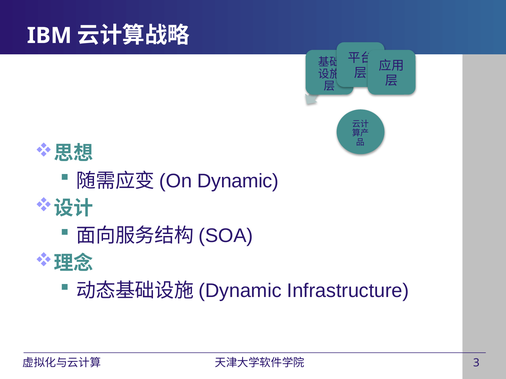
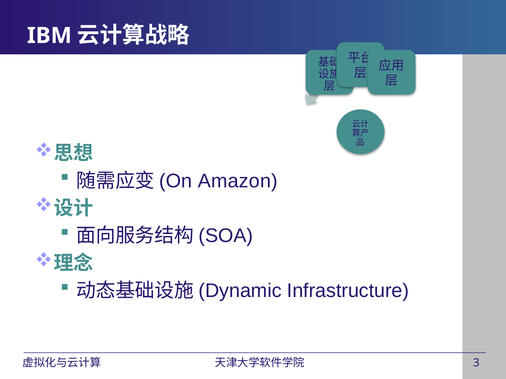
Dynamic: Dynamic -> Amazon (238, 181)
